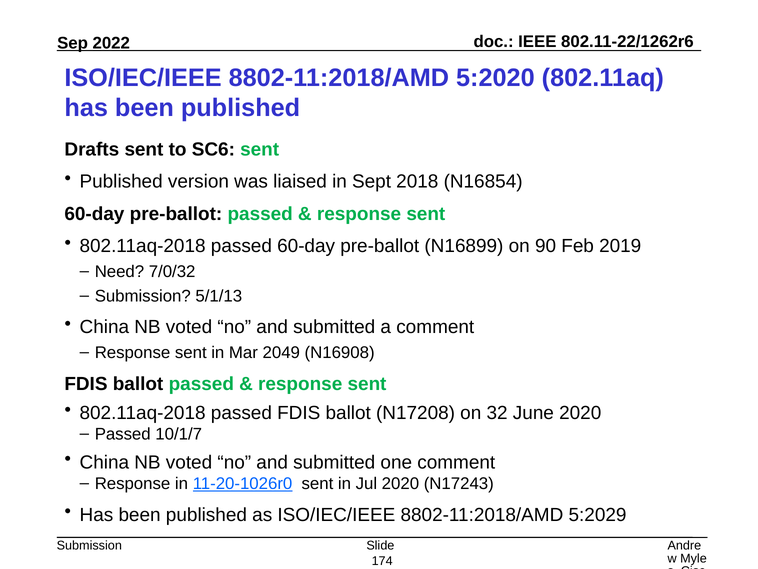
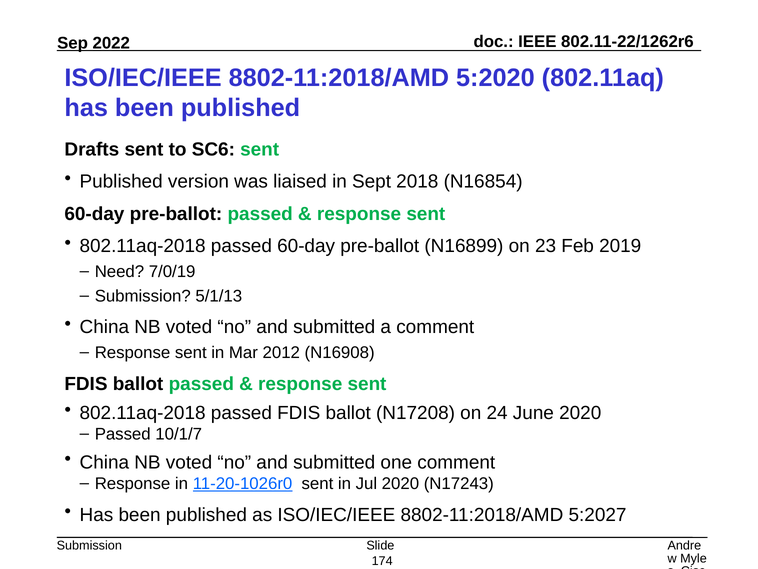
90: 90 -> 23 (546, 246)
7/0/32: 7/0/32 -> 7/0/19 (172, 271)
2049: 2049 -> 2012 (281, 352)
32: 32 -> 24 (497, 413)
5:2029: 5:2029 -> 5:2027 (598, 514)
